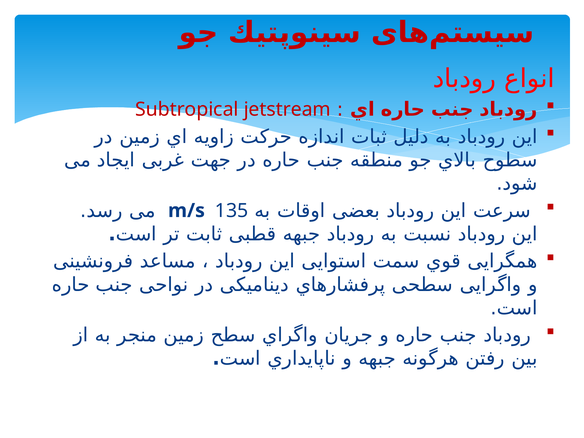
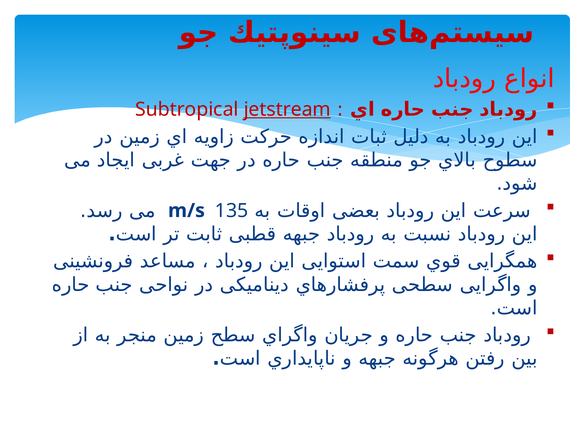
jetstream underline: none -> present (287, 109)
